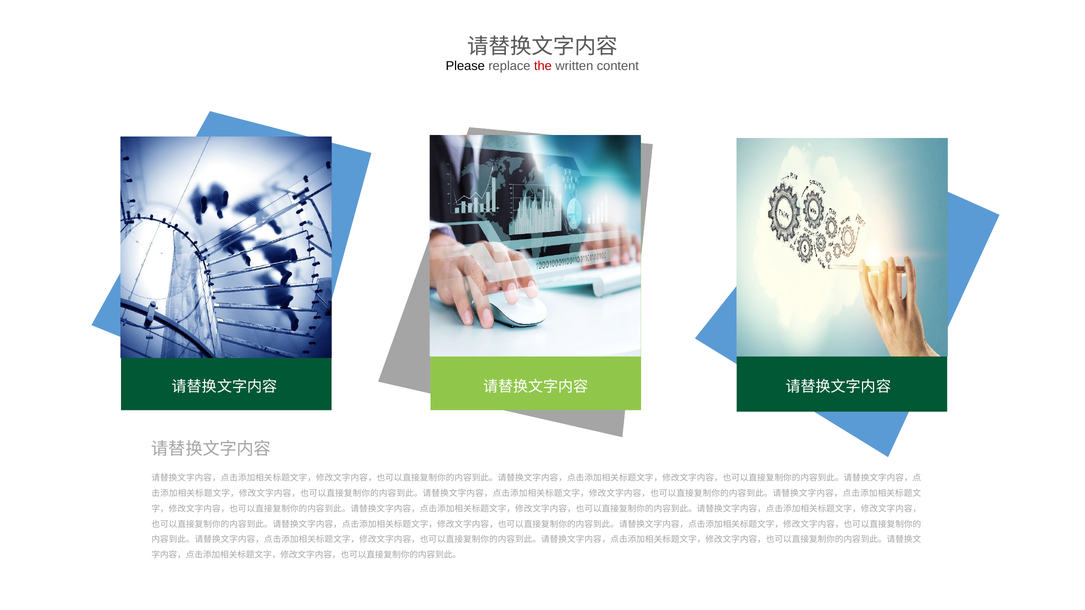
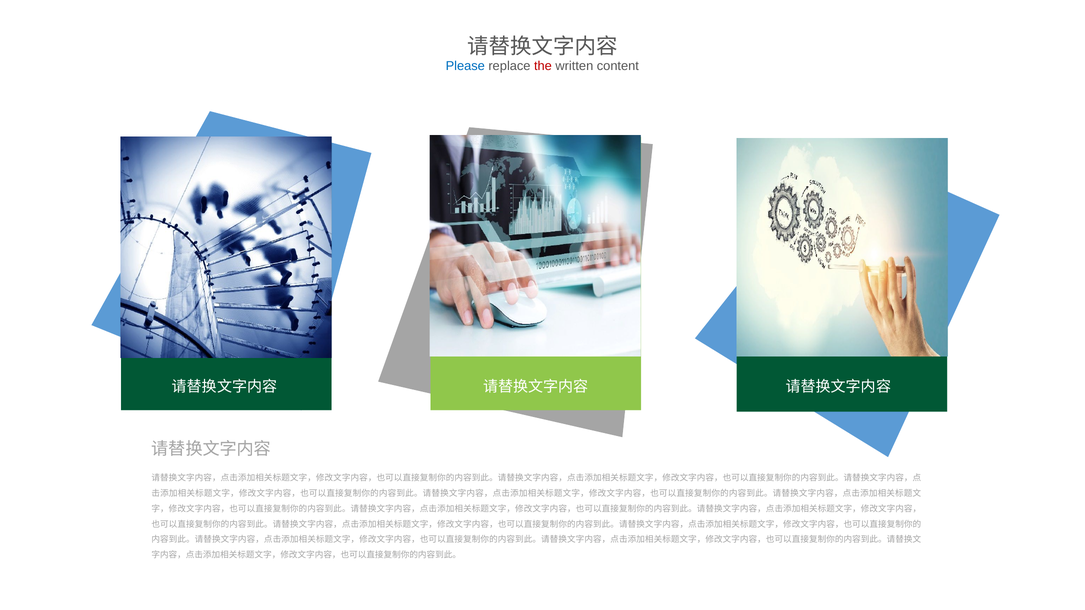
Please colour: black -> blue (465, 66)
